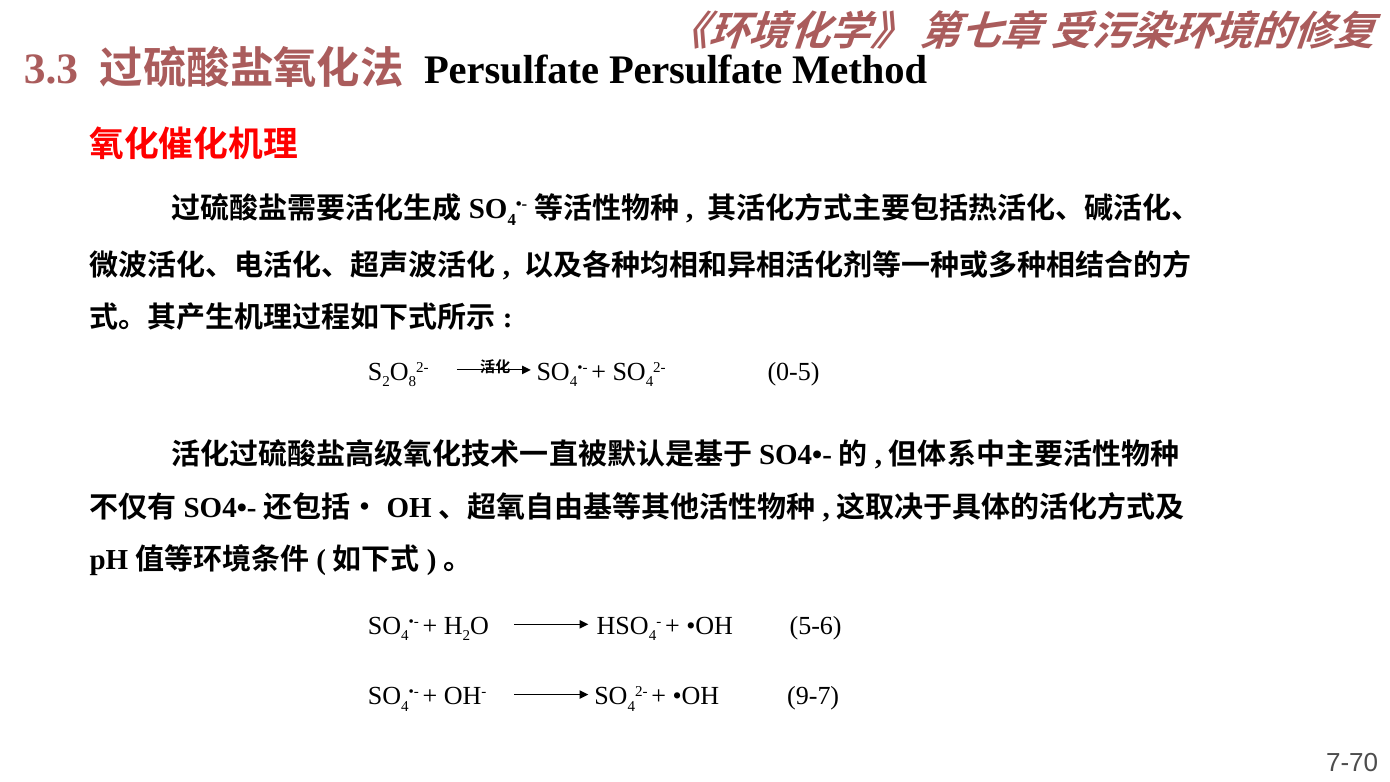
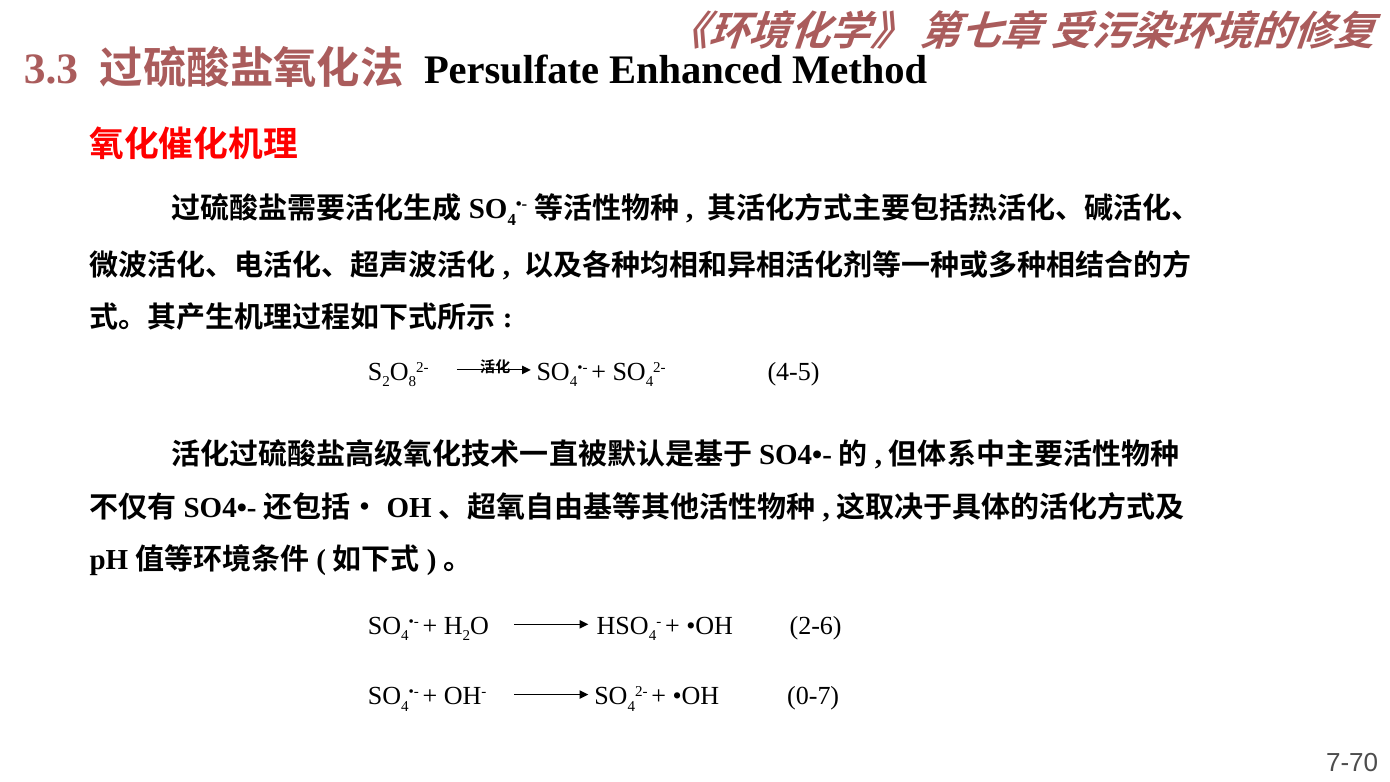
Persulfate Persulfate: Persulfate -> Enhanced (696, 70)
0-5: 0-5 -> 4-5 (794, 371)
5-6: 5-6 -> 2-6 (816, 626)
9-7: 9-7 -> 0-7 (813, 696)
